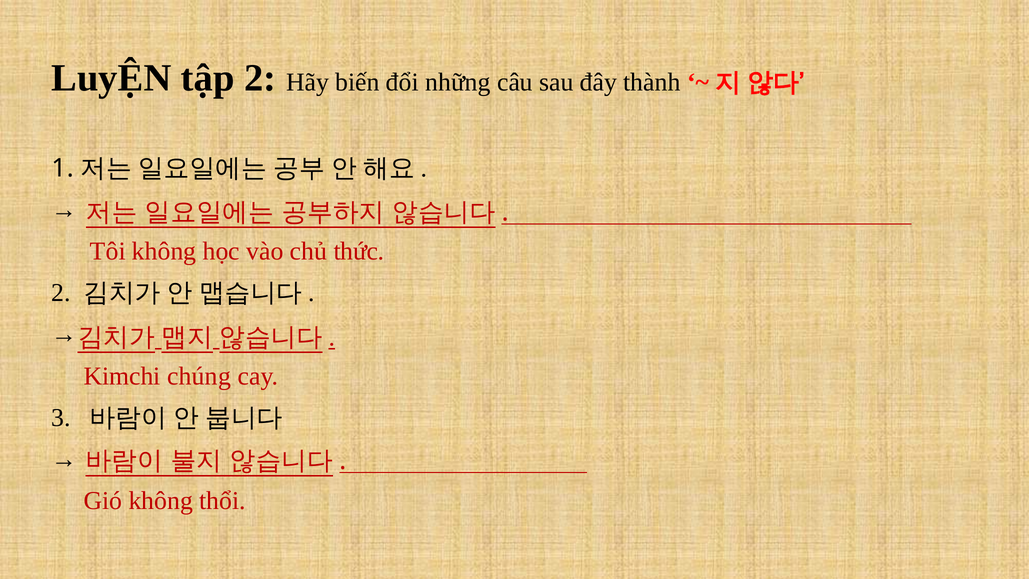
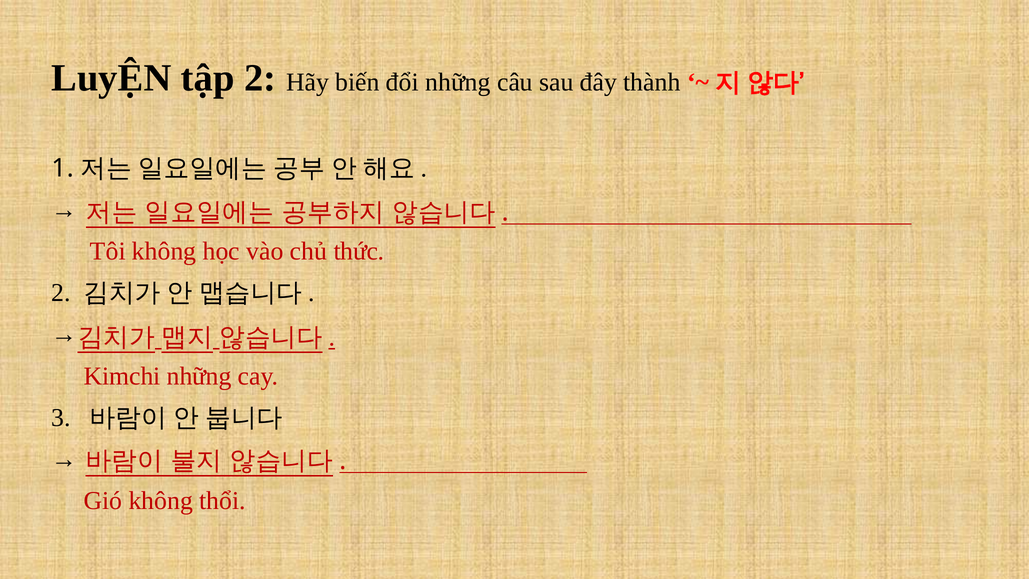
Kimchi chúng: chúng -> những (199, 376)
